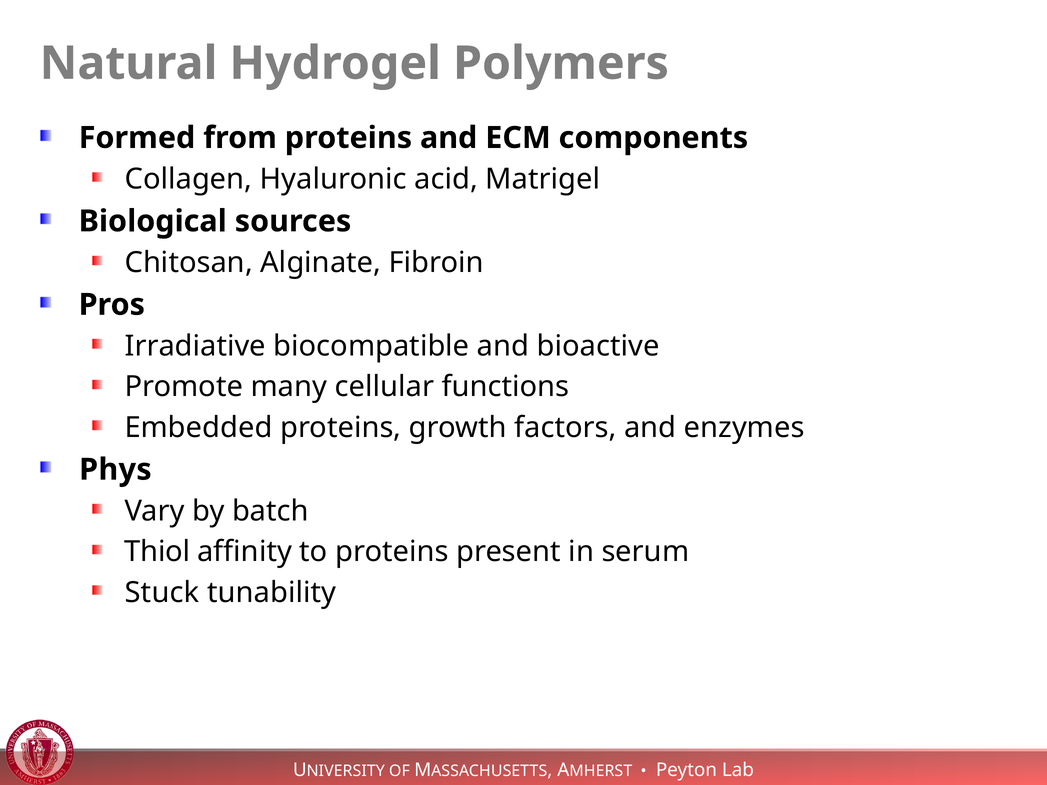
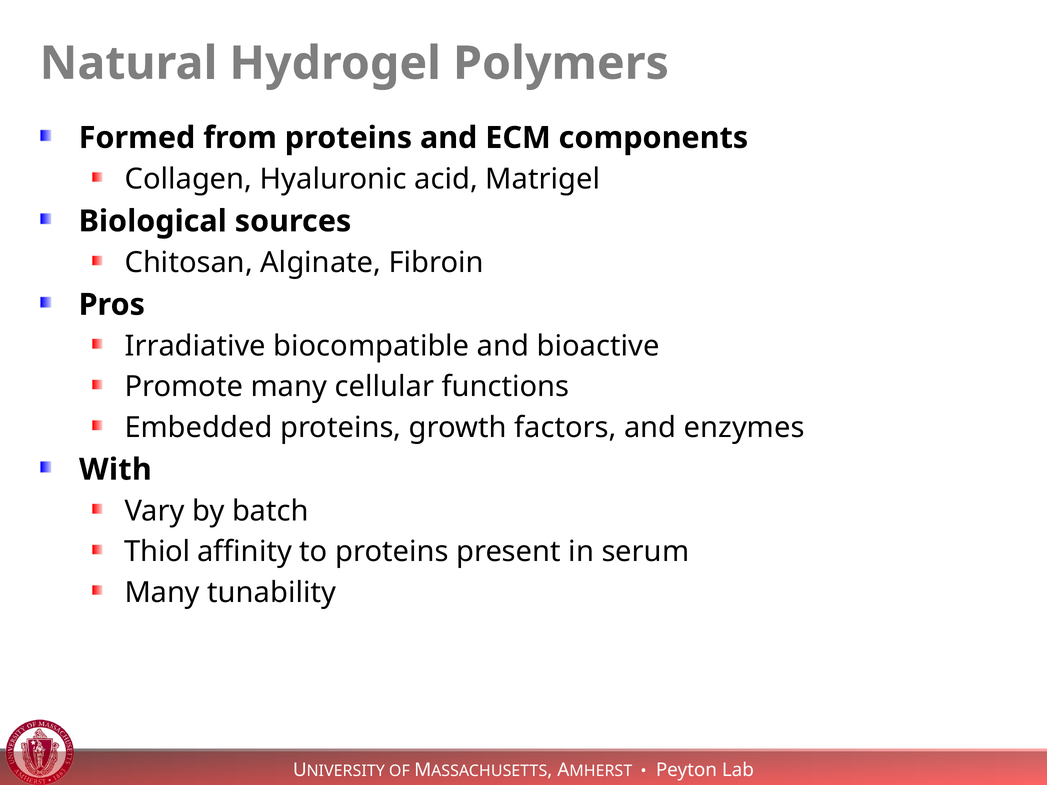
Phys: Phys -> With (115, 470)
Stuck: Stuck -> Many (162, 593)
